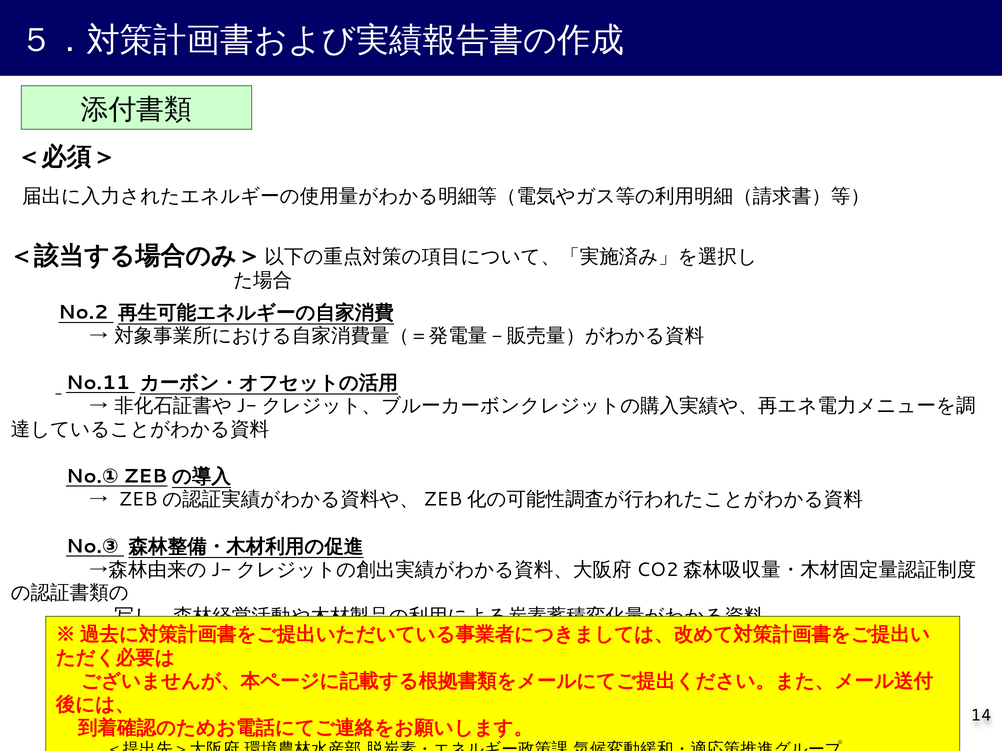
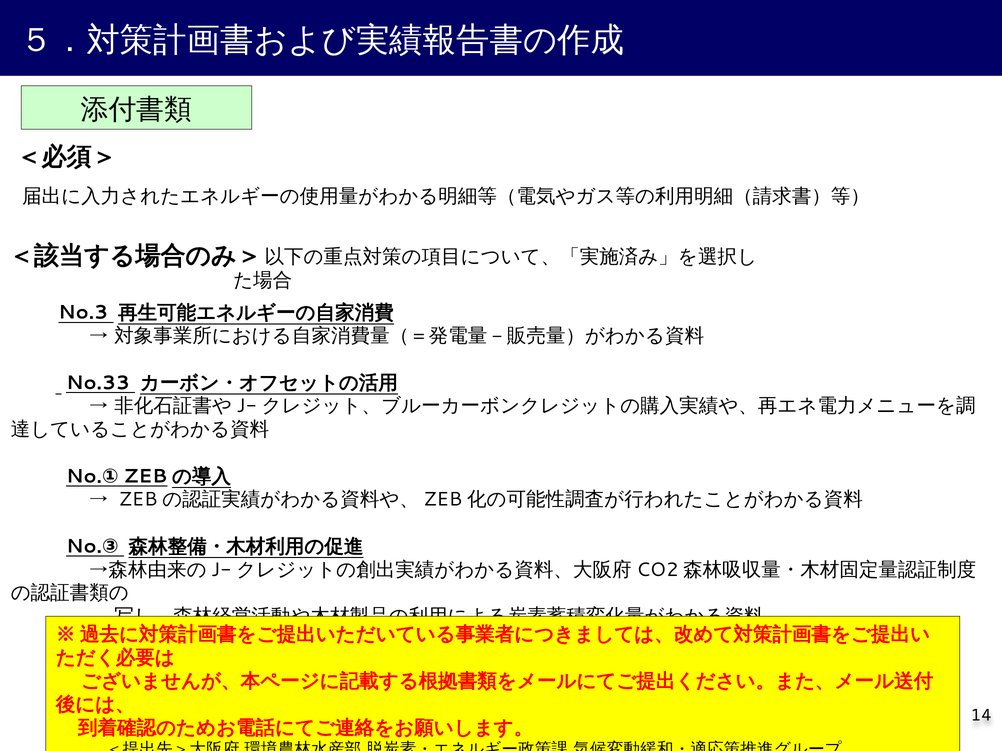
No.2: No.2 -> No.3 (83, 313)
No.11: No.11 -> No.33 (98, 383)
